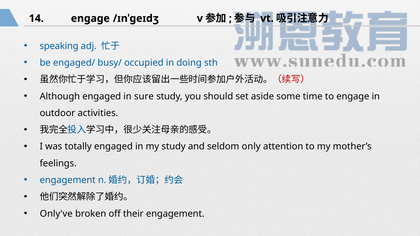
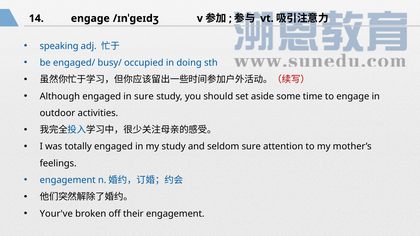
seldom only: only -> sure (251, 147)
Only've: Only've -> Your've (56, 214)
